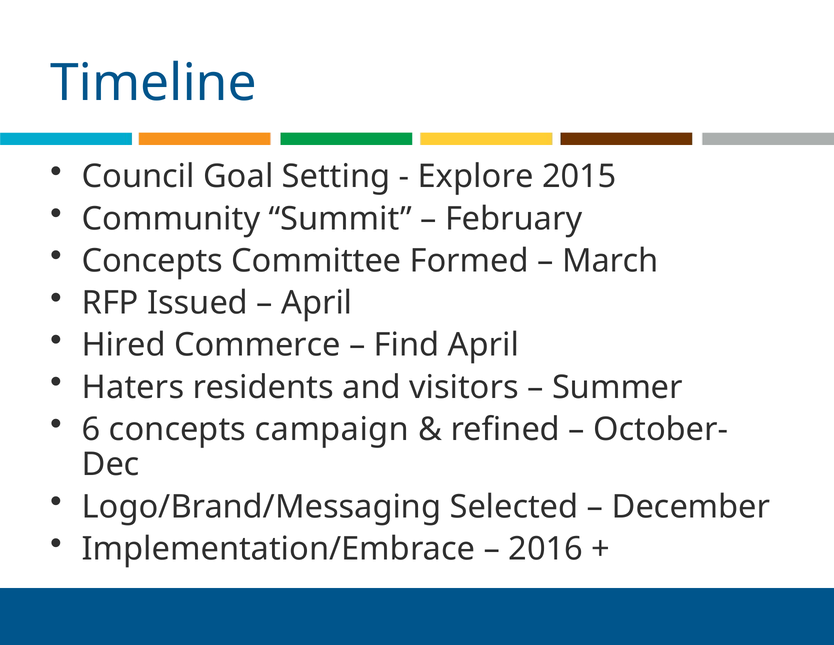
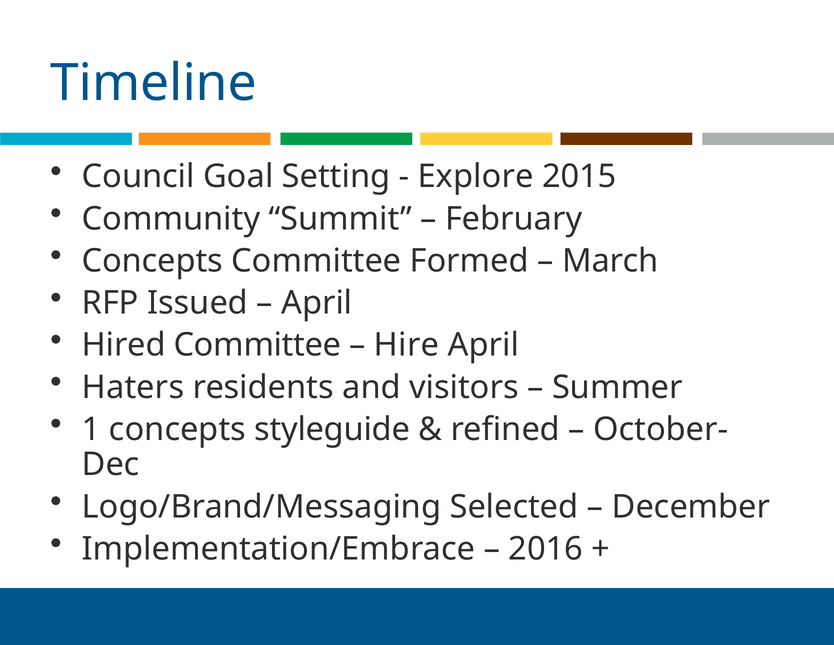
Hired Commerce: Commerce -> Committee (257, 345)
Find: Find -> Hire (407, 345)
6: 6 -> 1 (91, 429)
campaign: campaign -> styleguide (332, 429)
